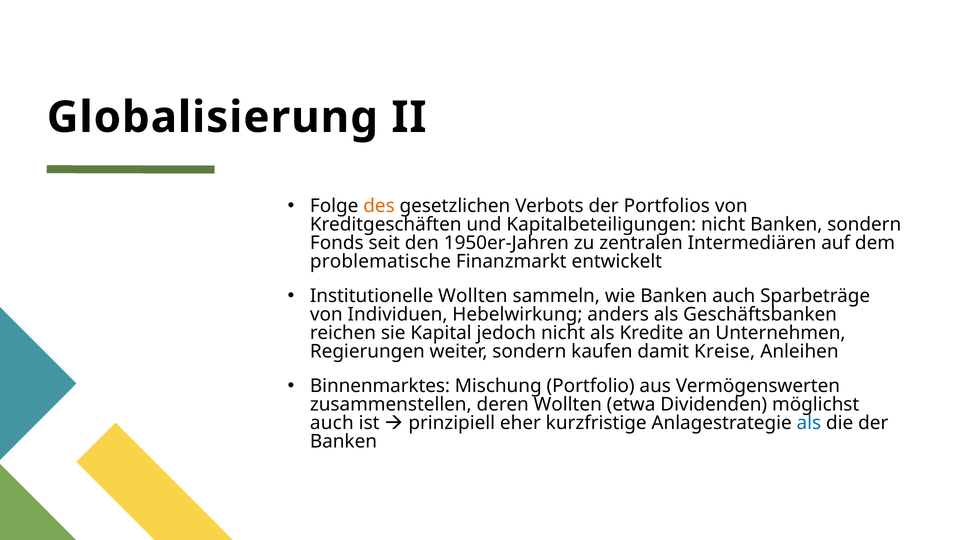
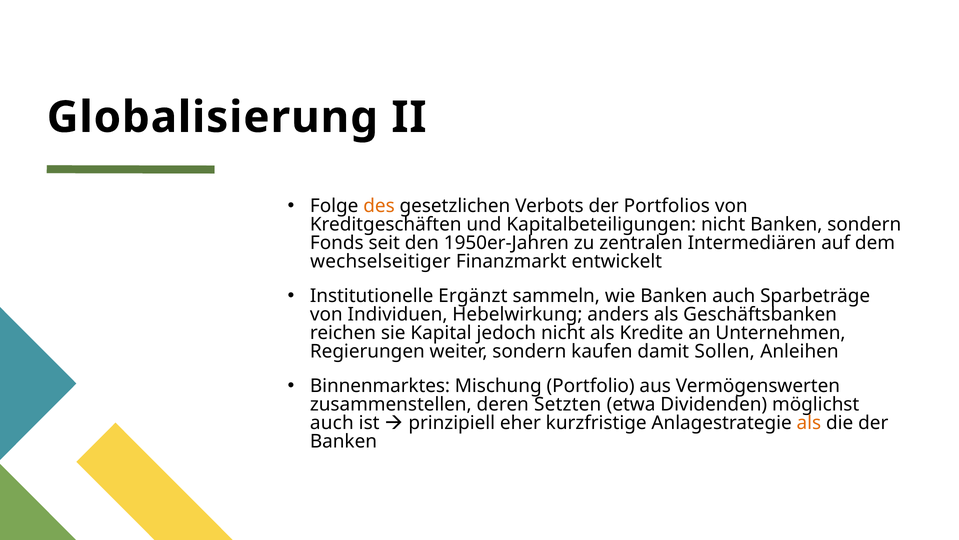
problematische: problematische -> wechselseitiger (380, 261)
Institutionelle Wollten: Wollten -> Ergänzt (473, 296)
Kreise: Kreise -> Sollen (725, 351)
deren Wollten: Wollten -> Setzten (568, 404)
als colour: blue -> orange (809, 423)
